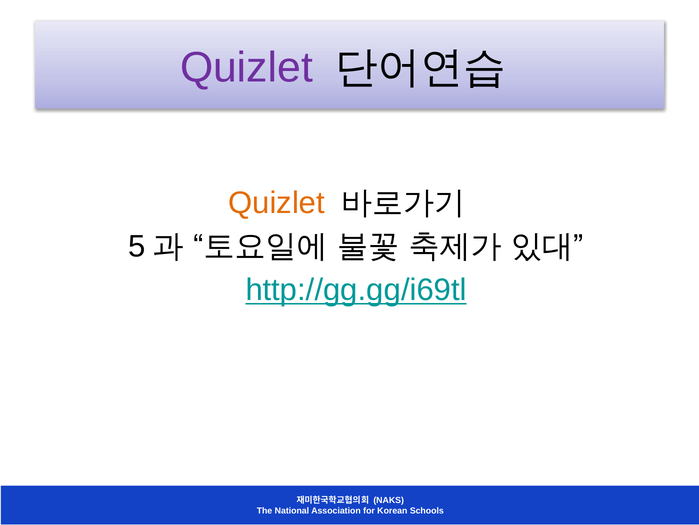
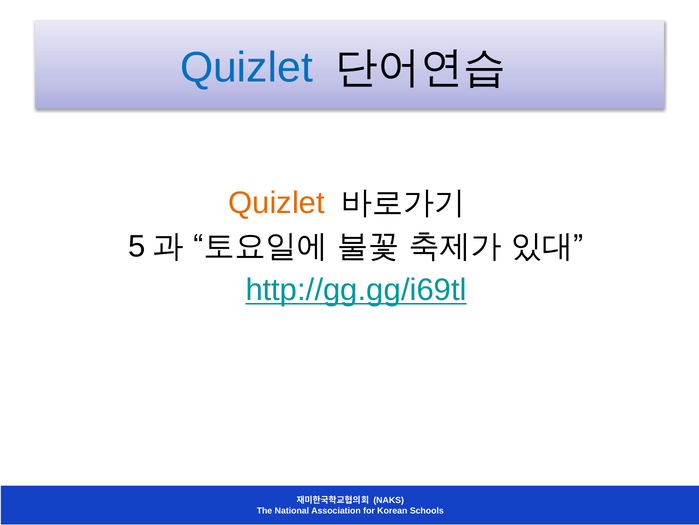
Quizlet colour: purple -> blue (246, 68)
